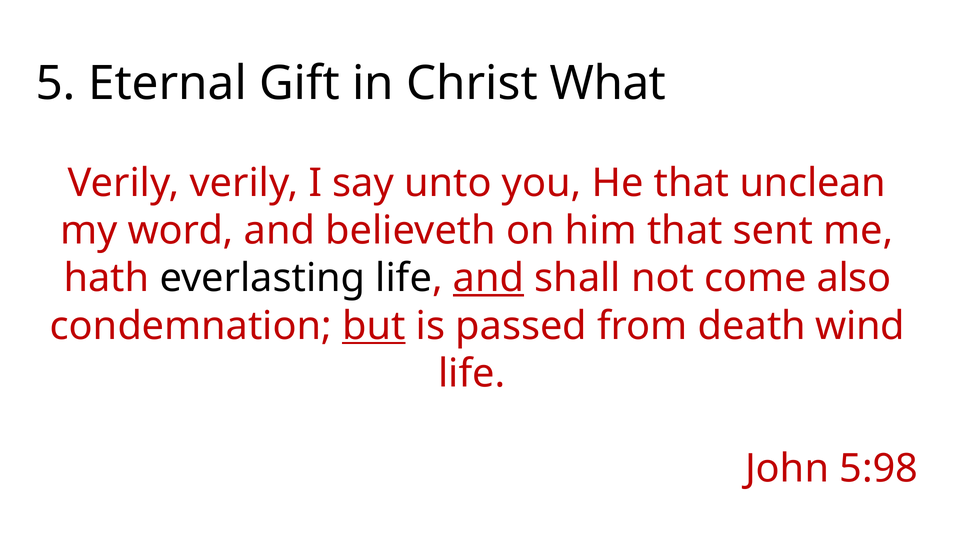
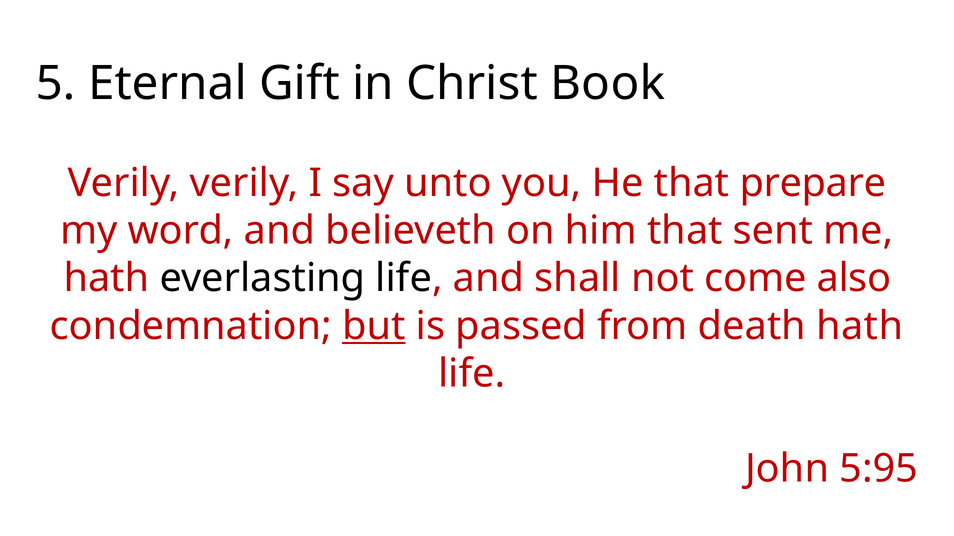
What: What -> Book (608, 84)
unclean: unclean -> prepare (813, 183)
and underline: present -> none (489, 279)
wind: wind -> hath (860, 326)
5:98: 5:98 -> 5:95 (879, 469)
